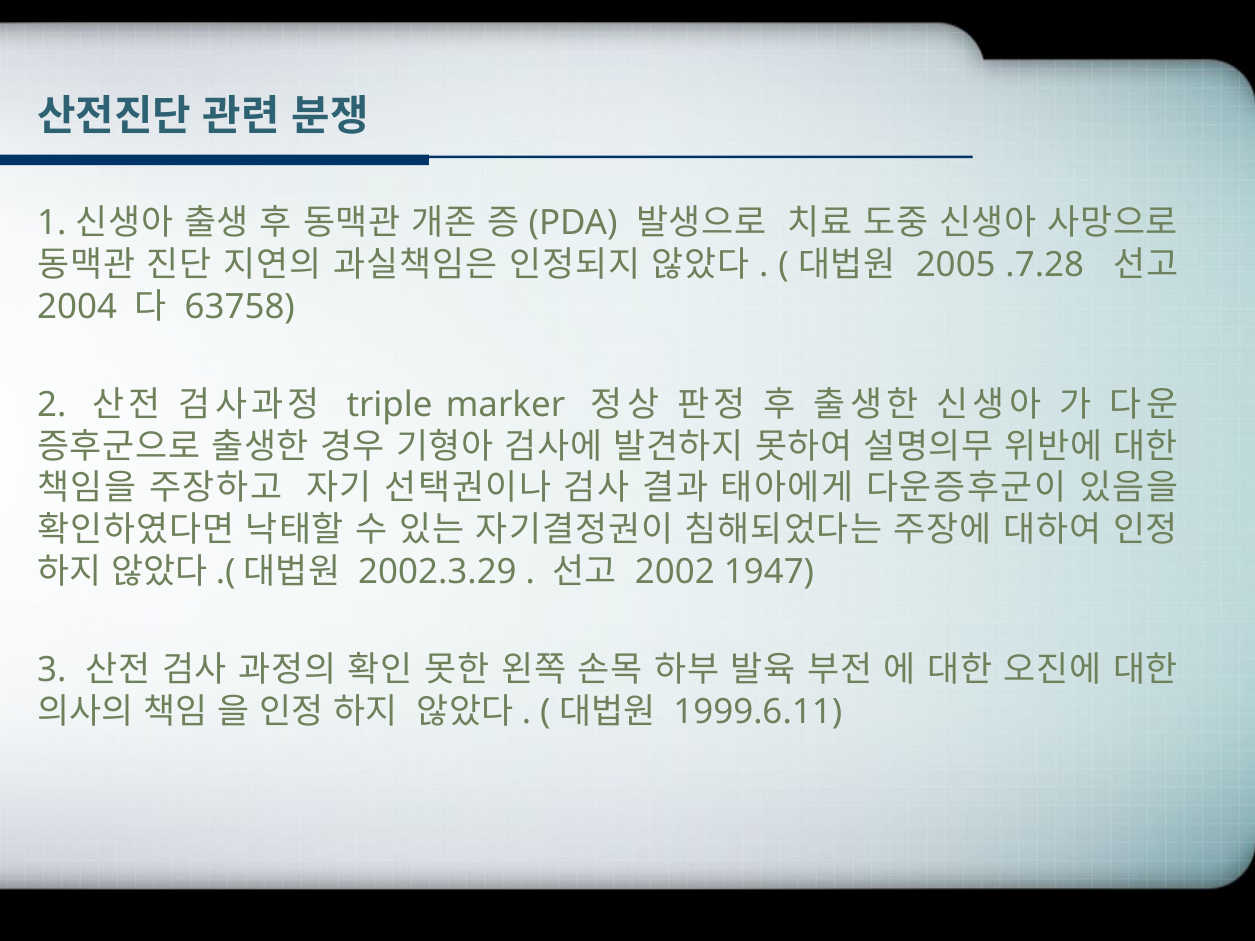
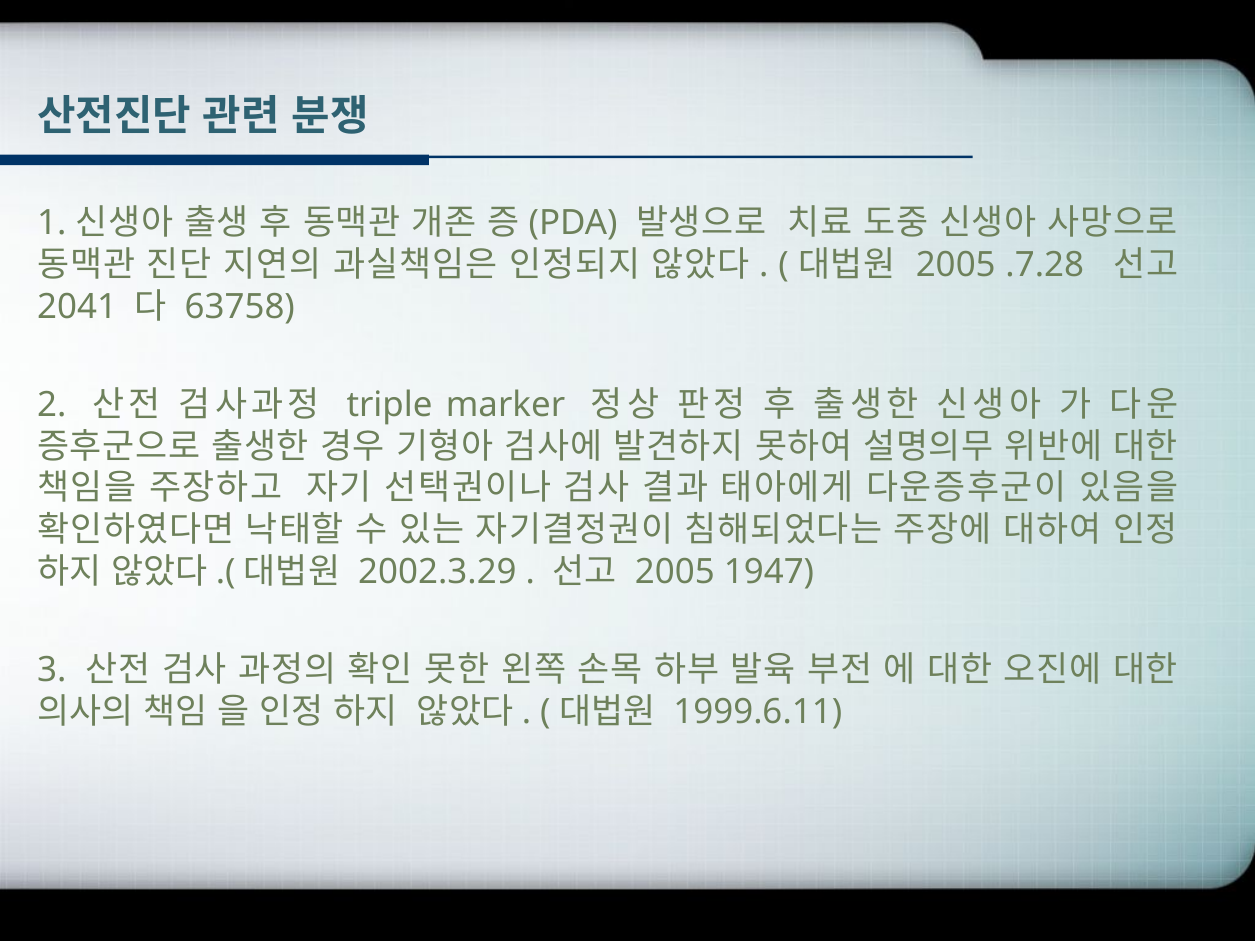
2004: 2004 -> 2041 (77, 307)
2002: 2002 -> 2005 (675, 572)
